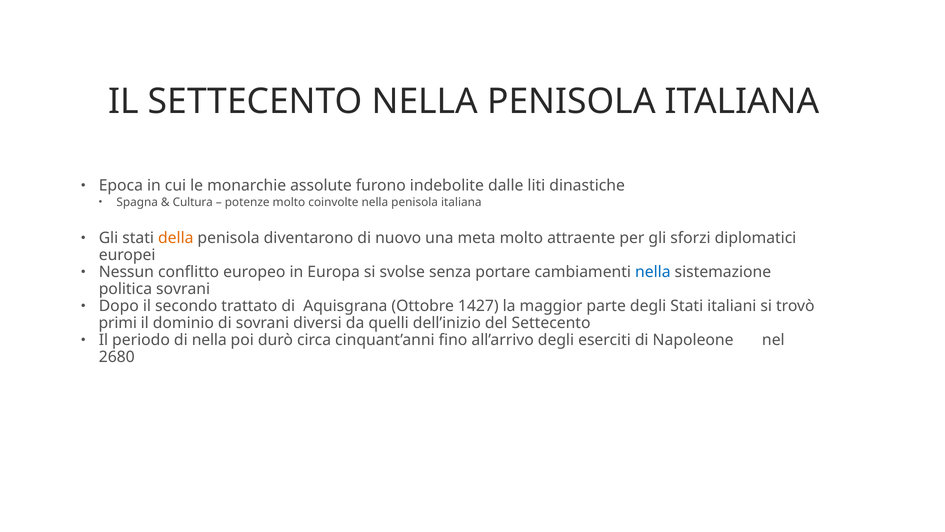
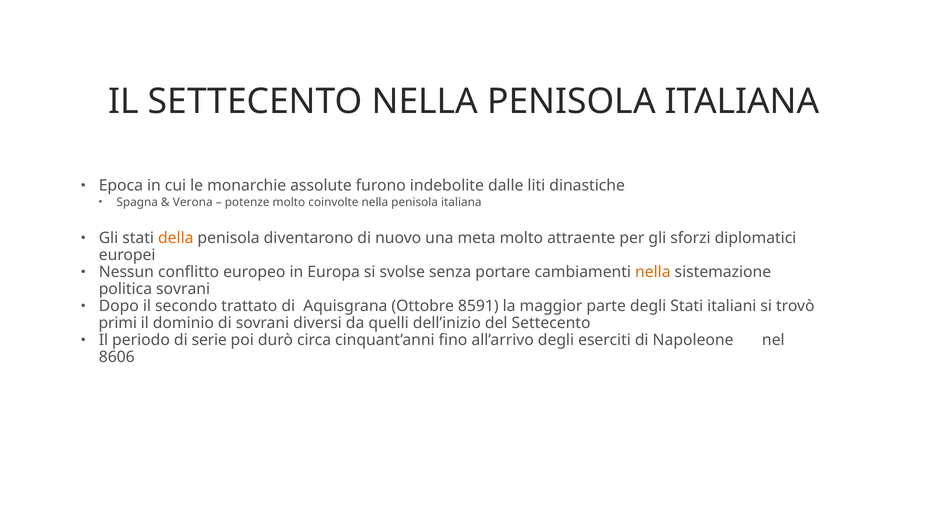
Cultura: Cultura -> Verona (193, 202)
nella colour: blue -> orange (653, 272)
1427: 1427 -> 8591 (478, 306)
di nella: nella -> serie (209, 340)
2680: 2680 -> 8606 (117, 357)
